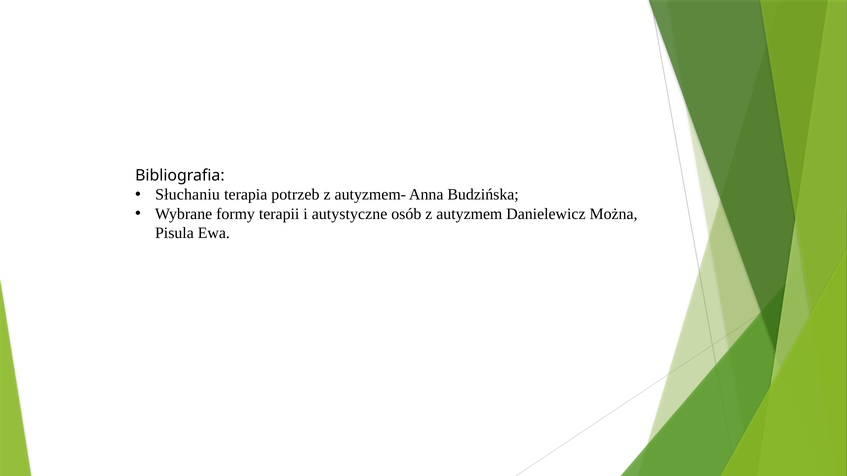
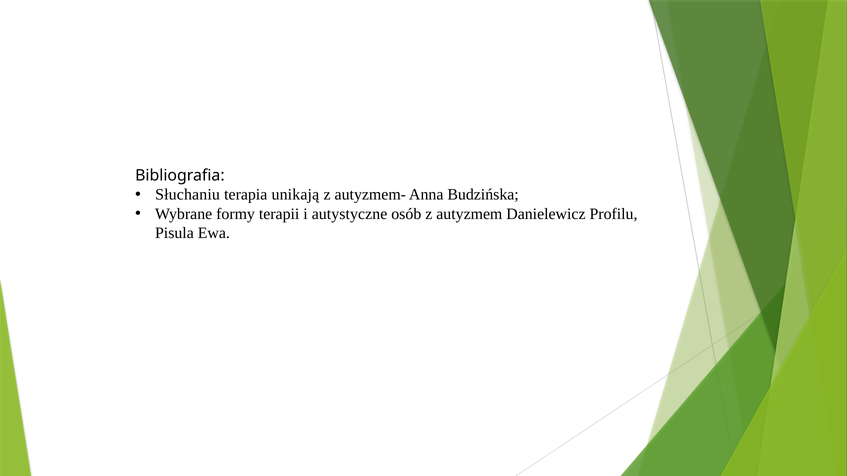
potrzeb: potrzeb -> unikają (295, 195)
Można: Można -> Profilu (614, 214)
